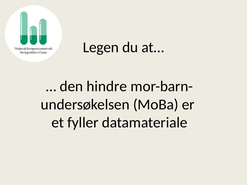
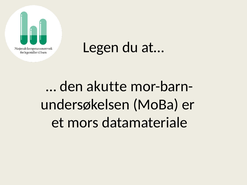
hindre: hindre -> akutte (107, 86)
fyller: fyller -> mors (83, 123)
